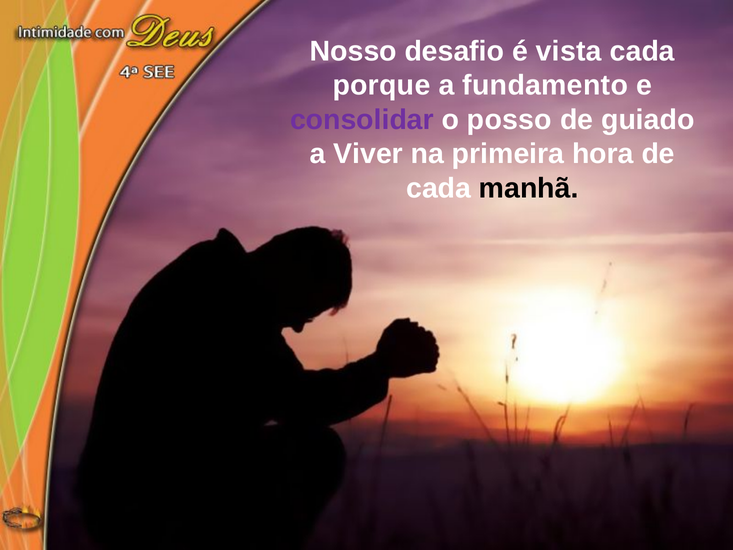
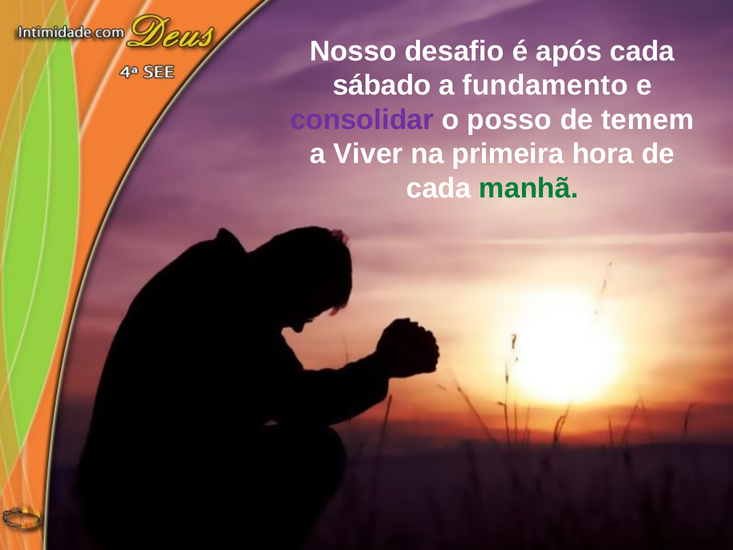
vista: vista -> após (569, 51)
porque: porque -> sábado (382, 86)
guiado: guiado -> temem (648, 120)
manhã colour: black -> green (529, 188)
